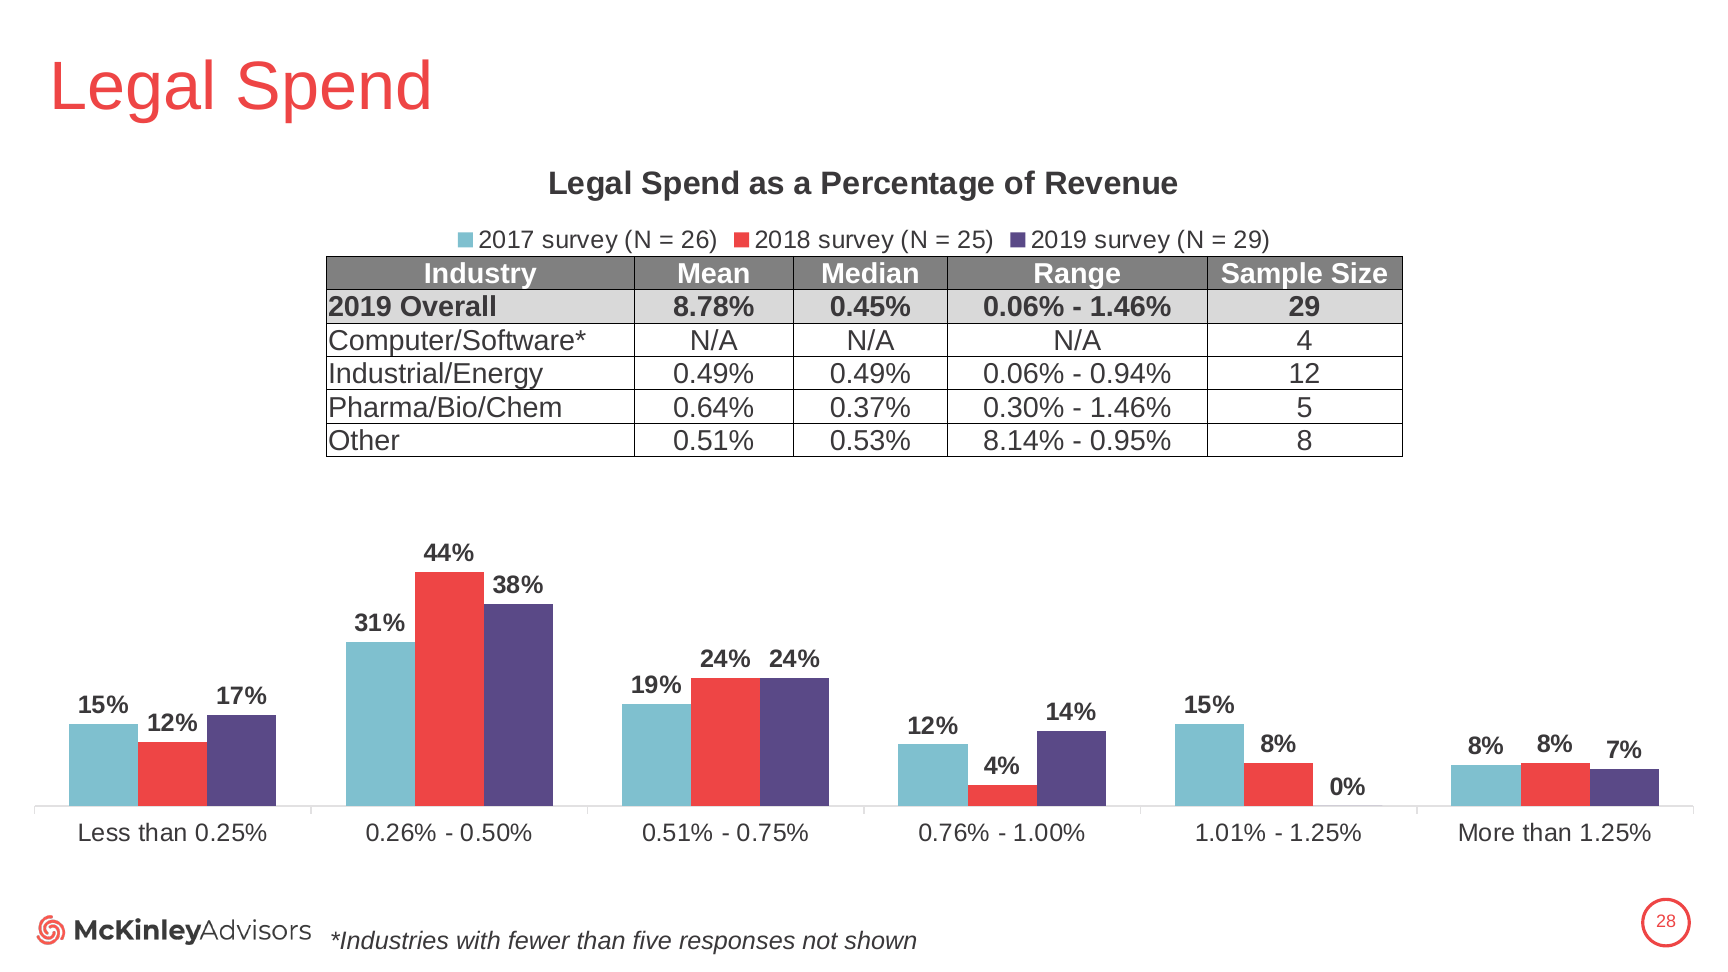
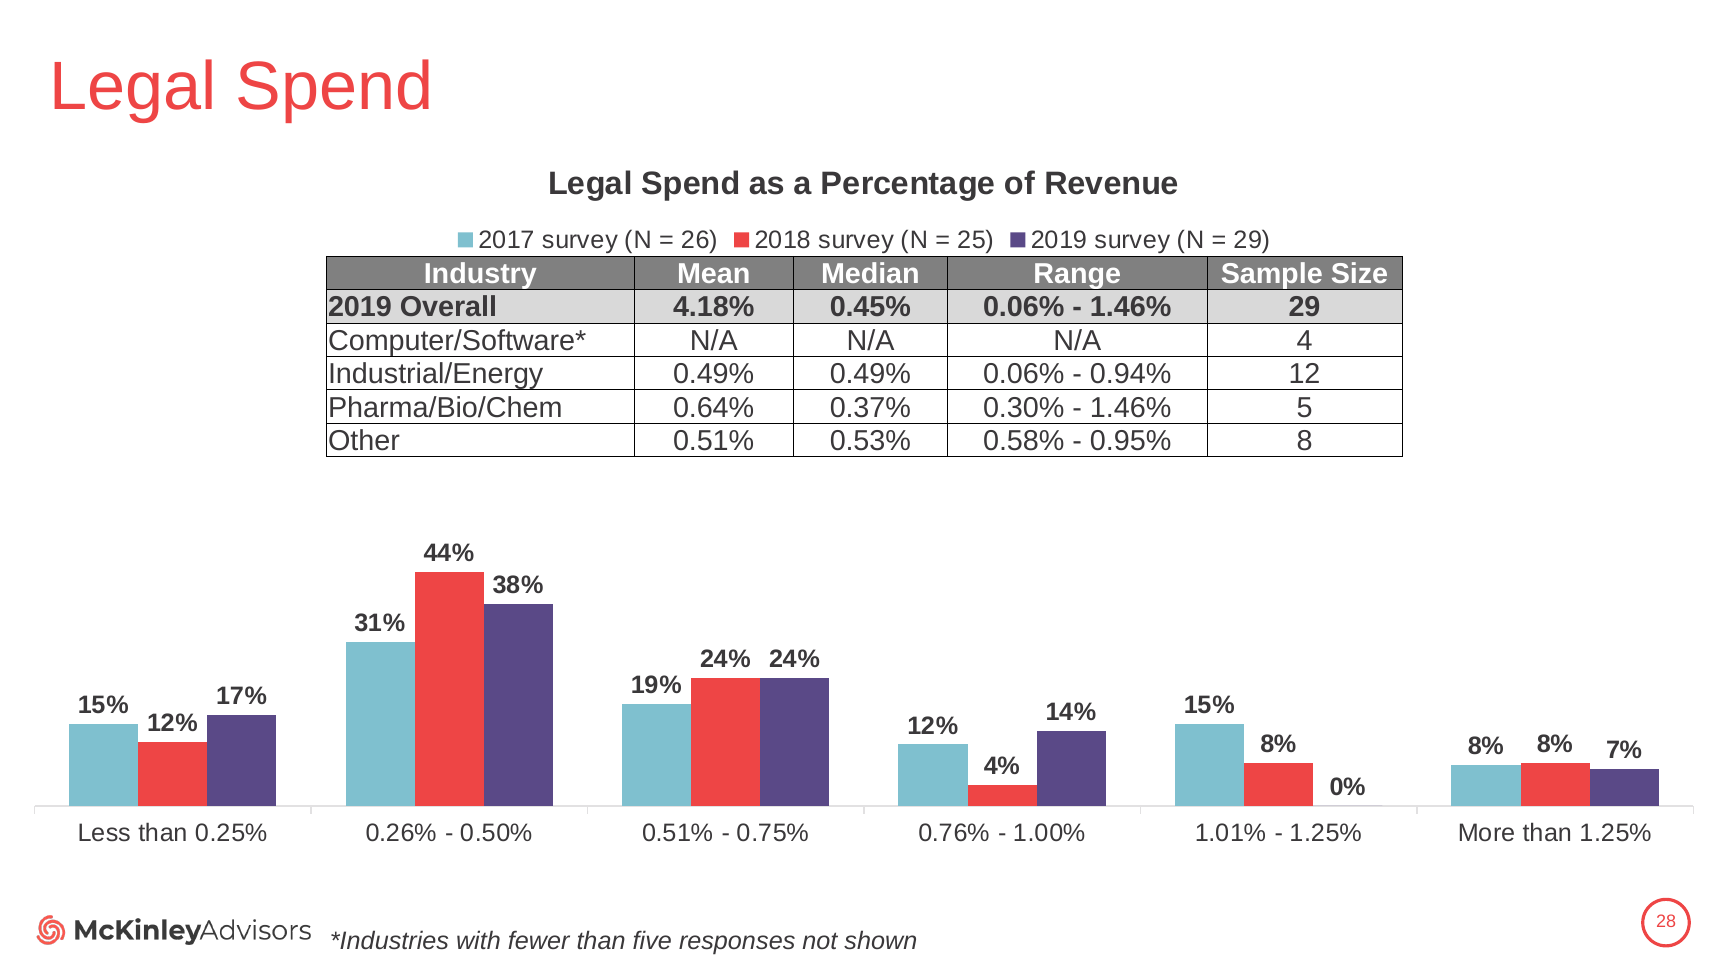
8.78%: 8.78% -> 4.18% (714, 307)
8.14%: 8.14% -> 0.58% (1024, 441)
